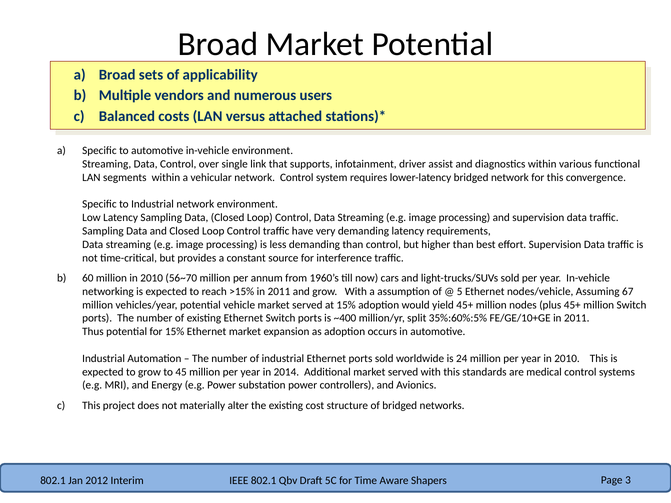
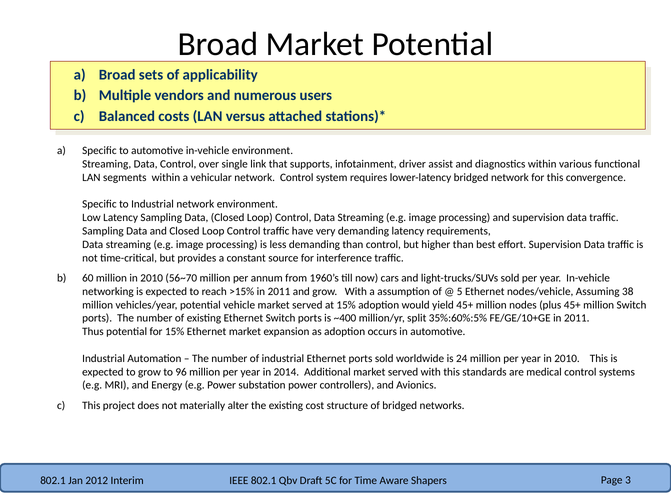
67: 67 -> 38 (628, 292)
45: 45 -> 96 (181, 372)
